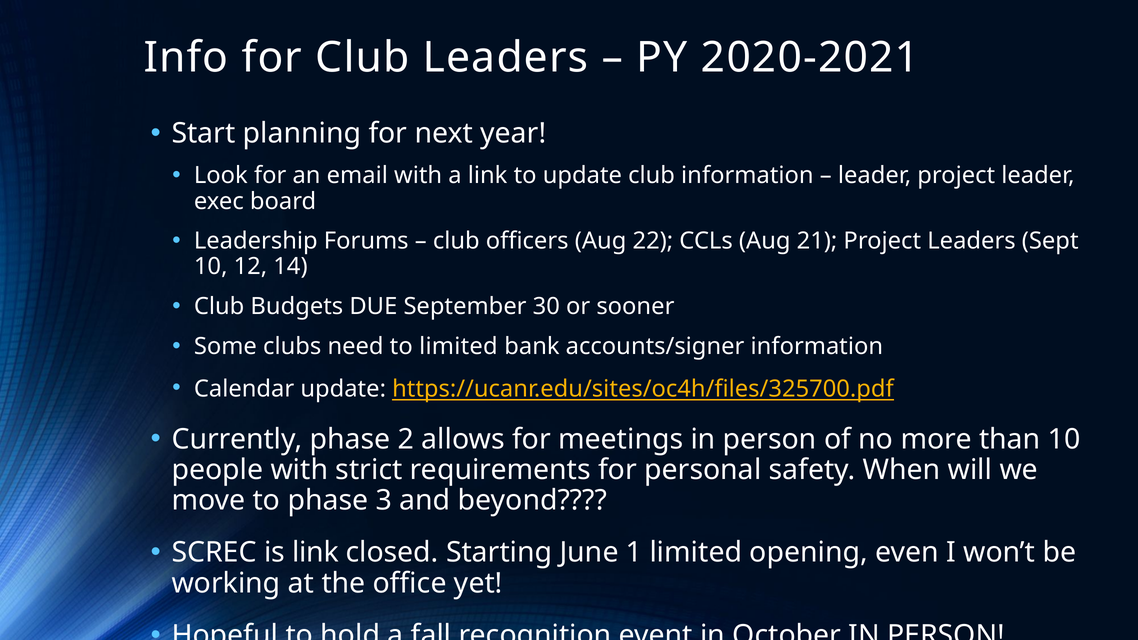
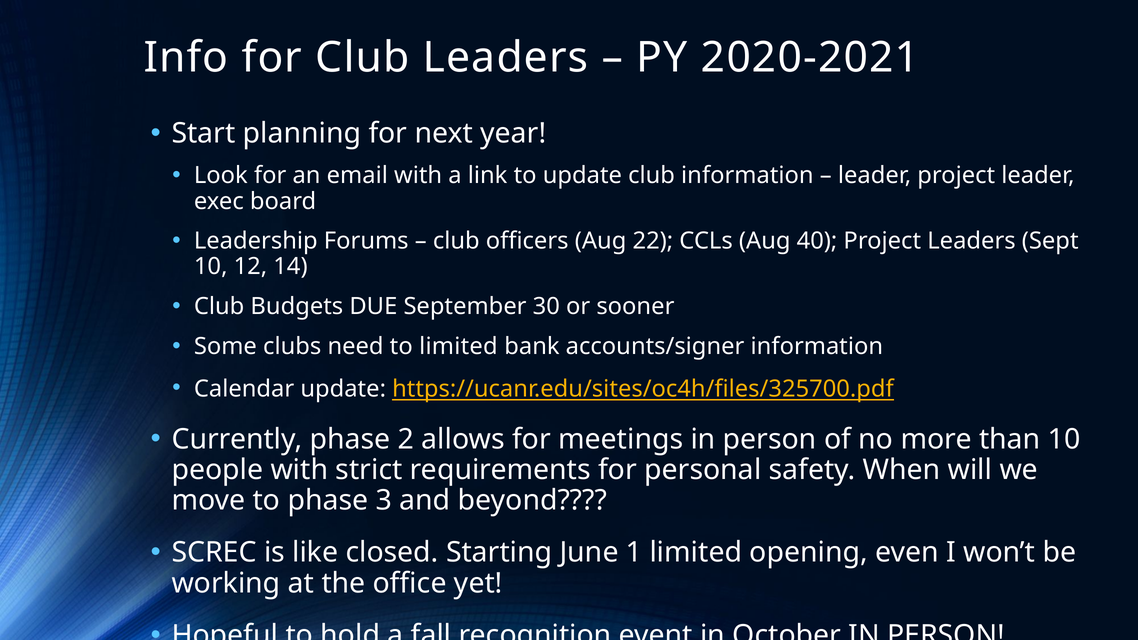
21: 21 -> 40 (817, 241)
is link: link -> like (315, 553)
